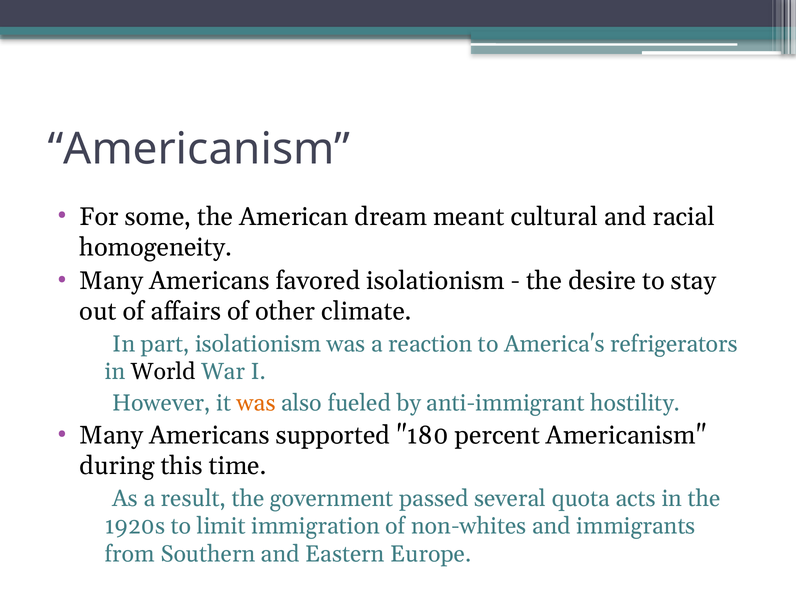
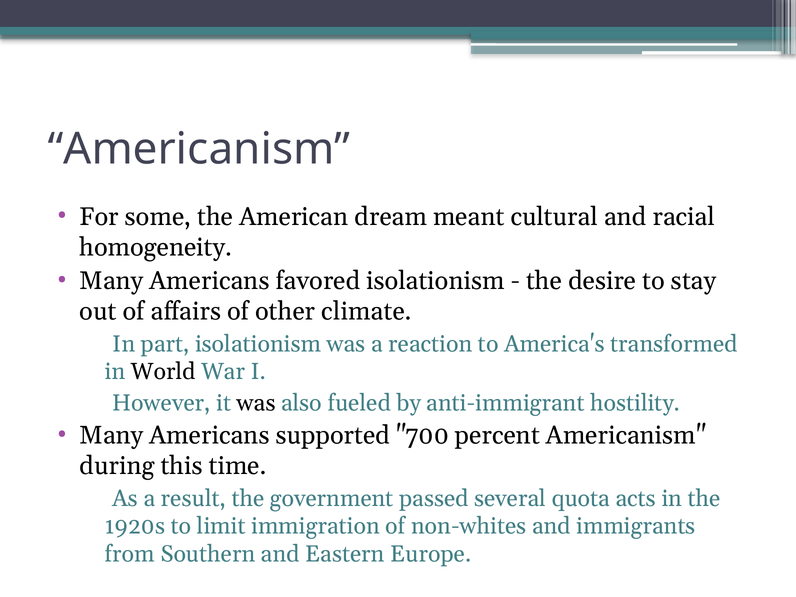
refrigerators: refrigerators -> transformed (674, 344)
was colour: orange -> black (256, 403)
180: 180 -> 700 (423, 436)
